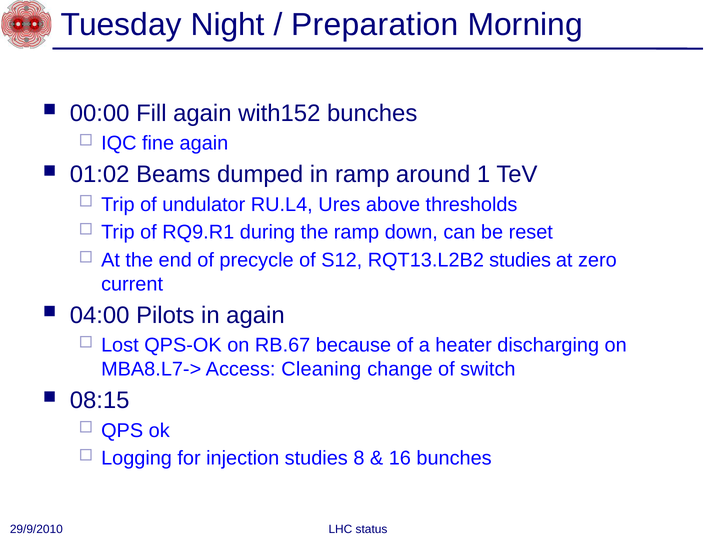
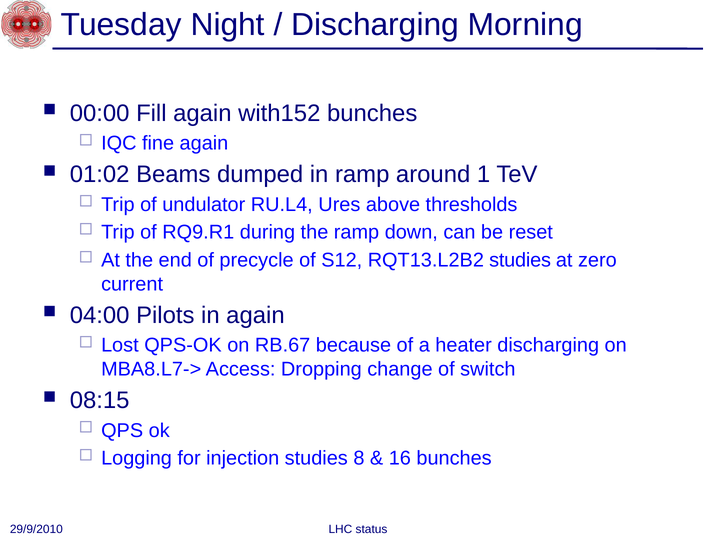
Preparation: Preparation -> Discharging (375, 25)
Cleaning: Cleaning -> Dropping (321, 369)
